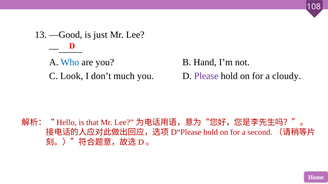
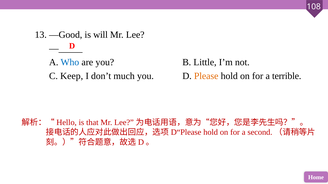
just: just -> will (101, 35)
Hand: Hand -> Little (205, 62)
Look: Look -> Keep (72, 76)
Please colour: purple -> orange (206, 76)
cloudy: cloudy -> terrible (287, 76)
